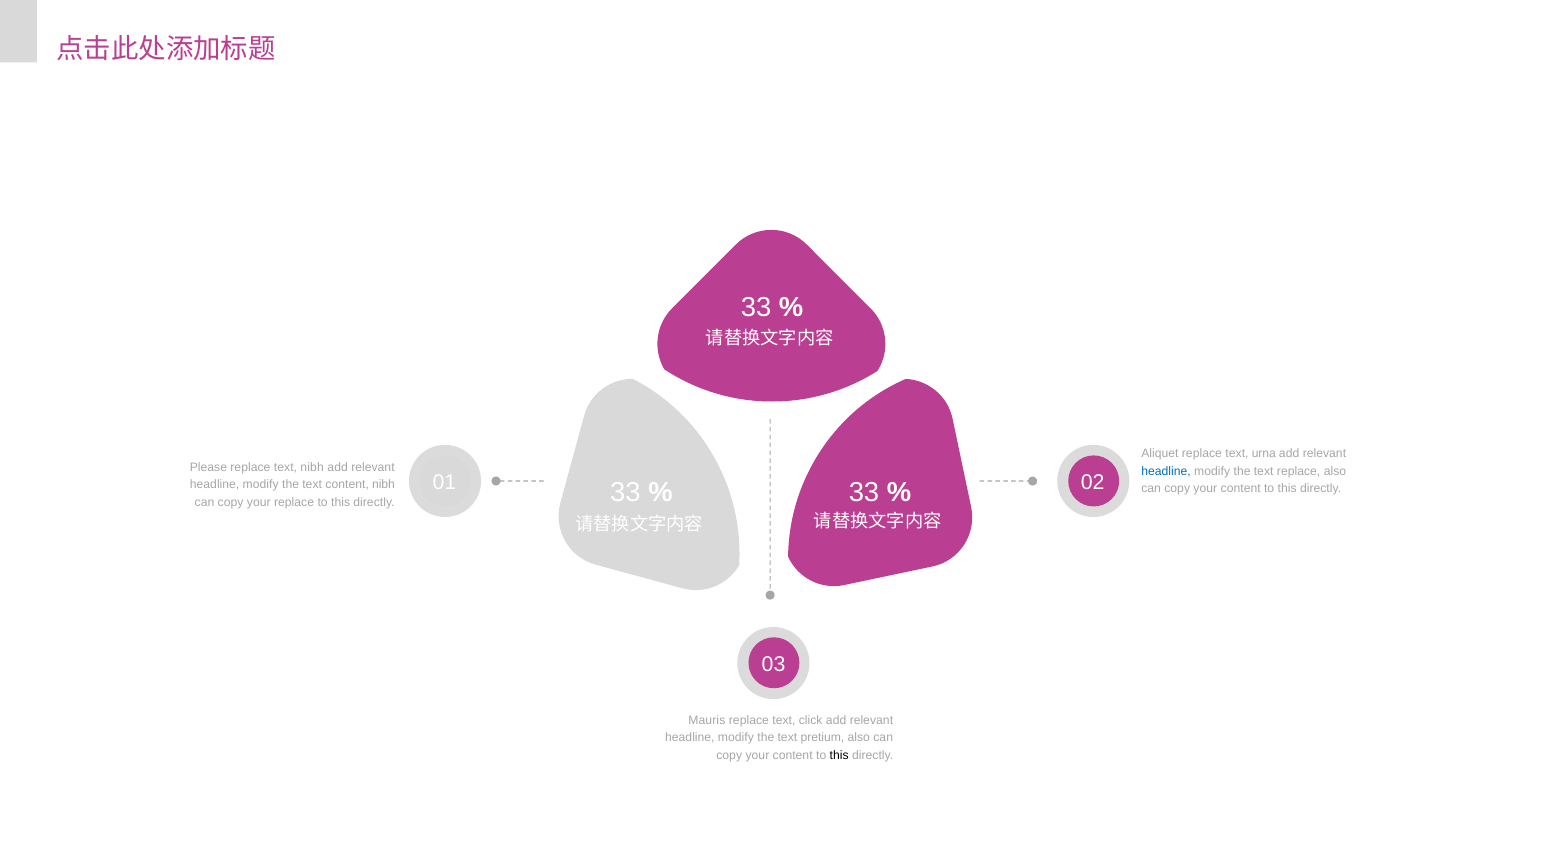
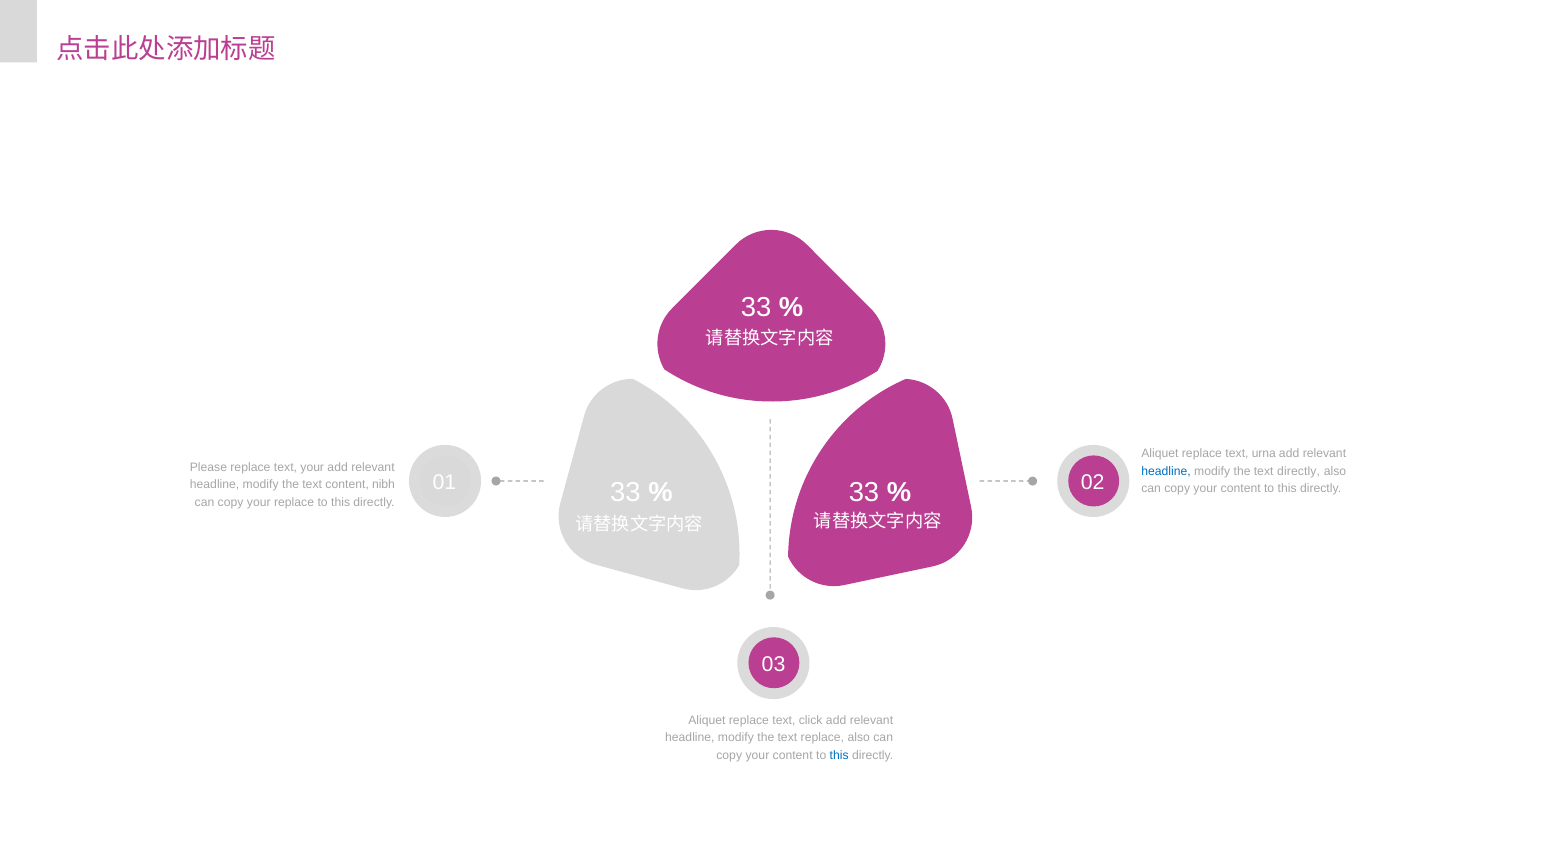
text nibh: nibh -> your (312, 467)
text replace: replace -> directly (1299, 471)
Mauris: Mauris -> Aliquet (707, 720)
text pretium: pretium -> replace (822, 738)
this colour: black -> blue (839, 755)
